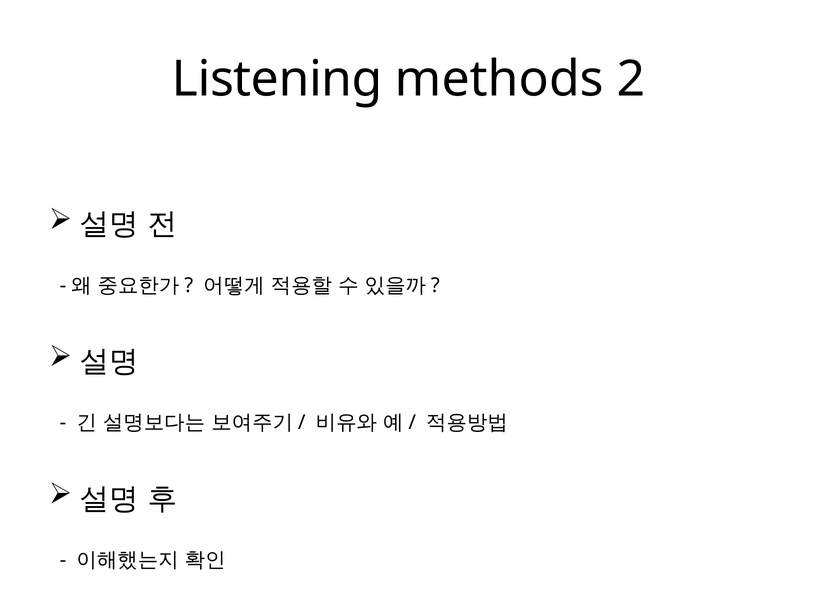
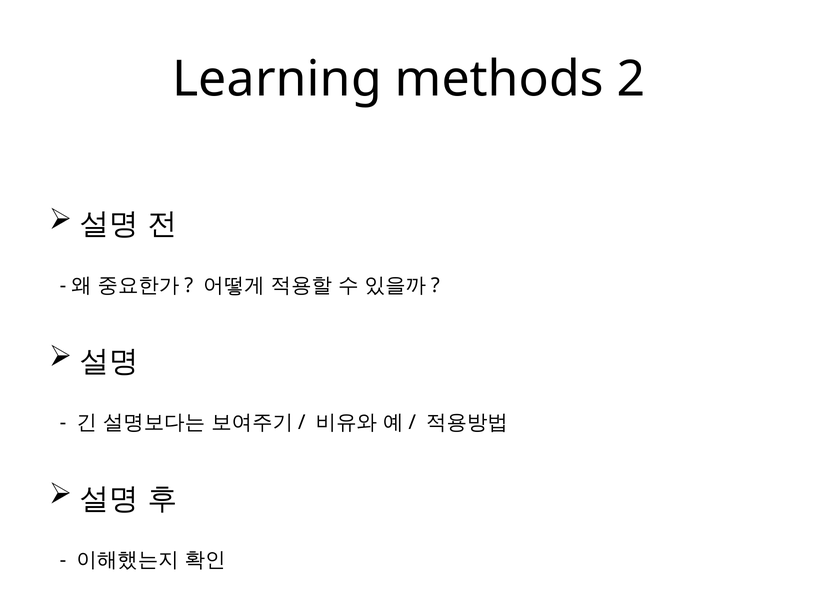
Listening: Listening -> Learning (277, 79)
